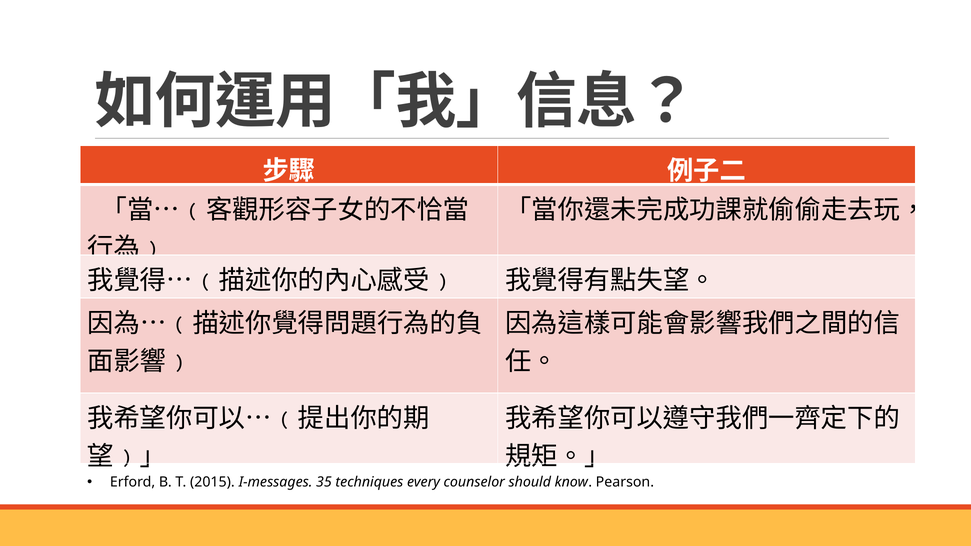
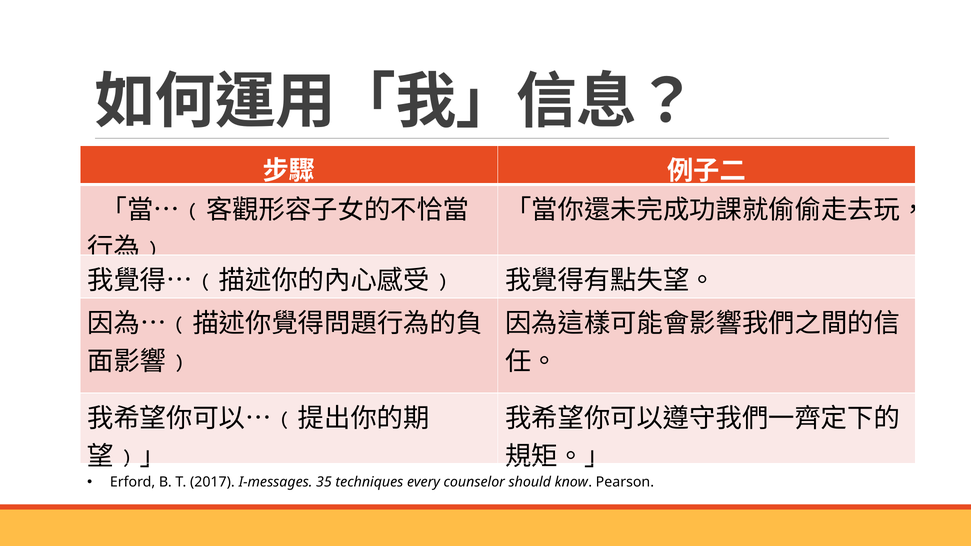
2015: 2015 -> 2017 (212, 482)
